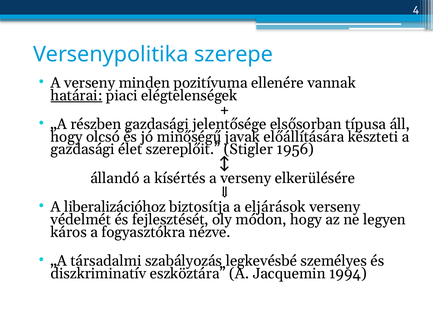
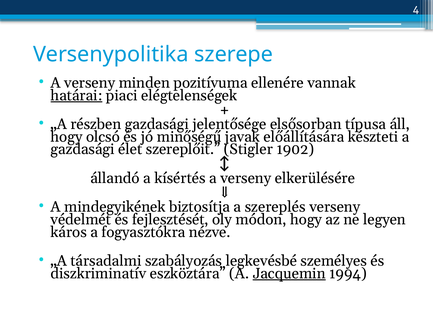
1956: 1956 -> 1902 (295, 150)
liberalizációhoz: liberalizációhoz -> mindegyikének (115, 207)
eljárások: eljárások -> szereplés (275, 207)
Jacquemin underline: none -> present (289, 274)
